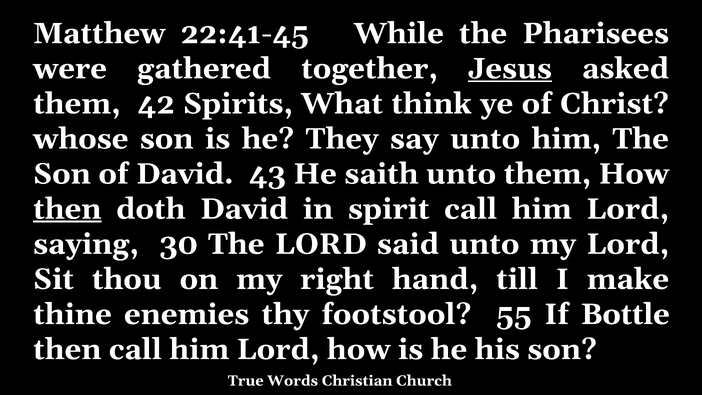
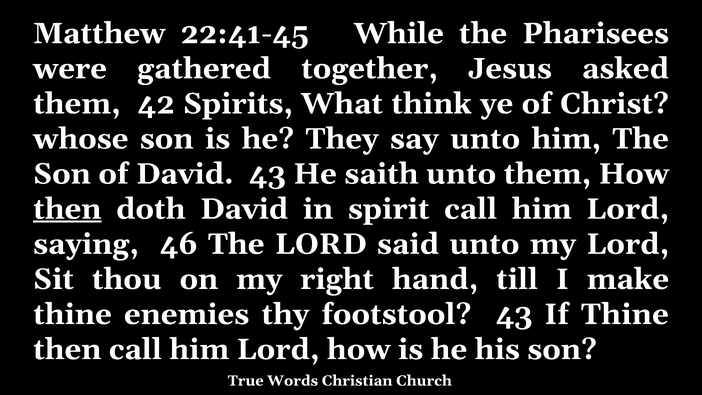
Jesus underline: present -> none (510, 69)
30: 30 -> 46 (179, 244)
footstool 55: 55 -> 43 (514, 314)
If Bottle: Bottle -> Thine (625, 314)
